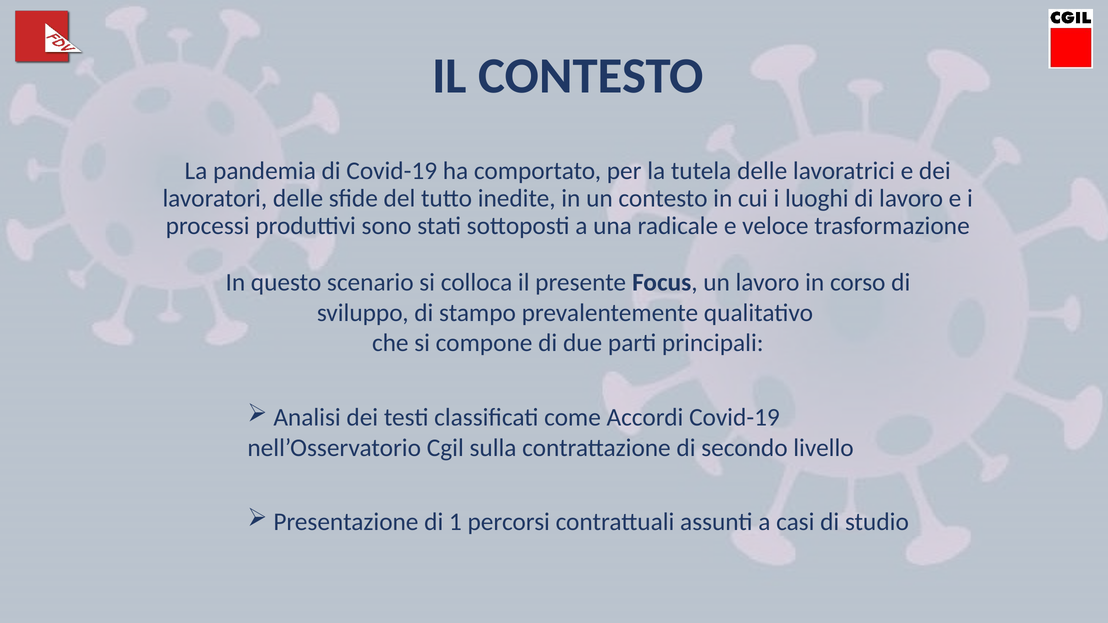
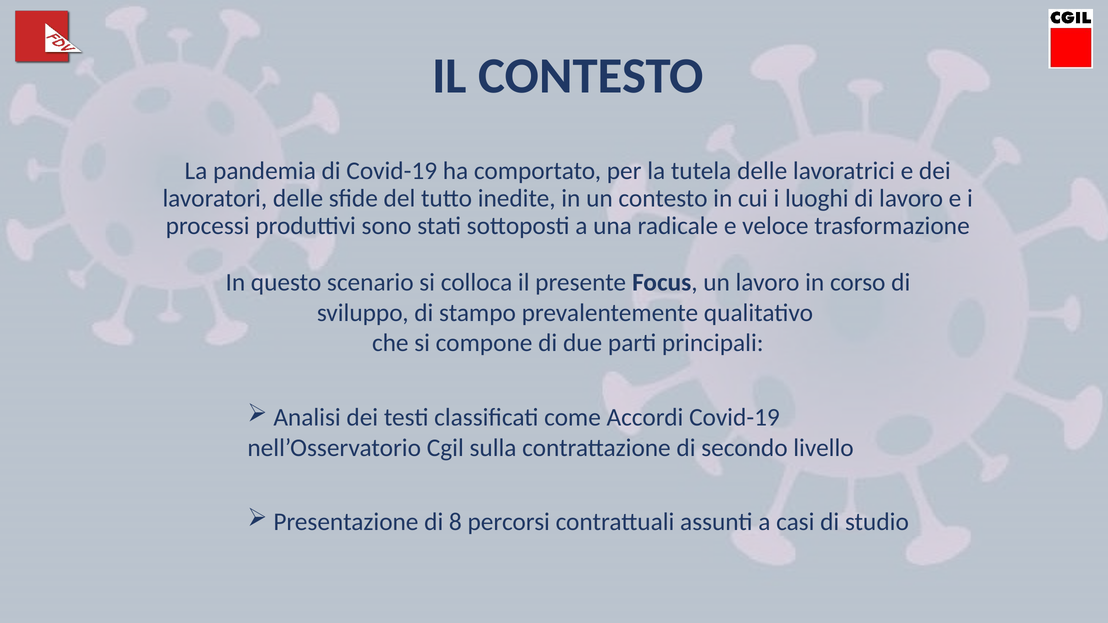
1: 1 -> 8 (455, 522)
